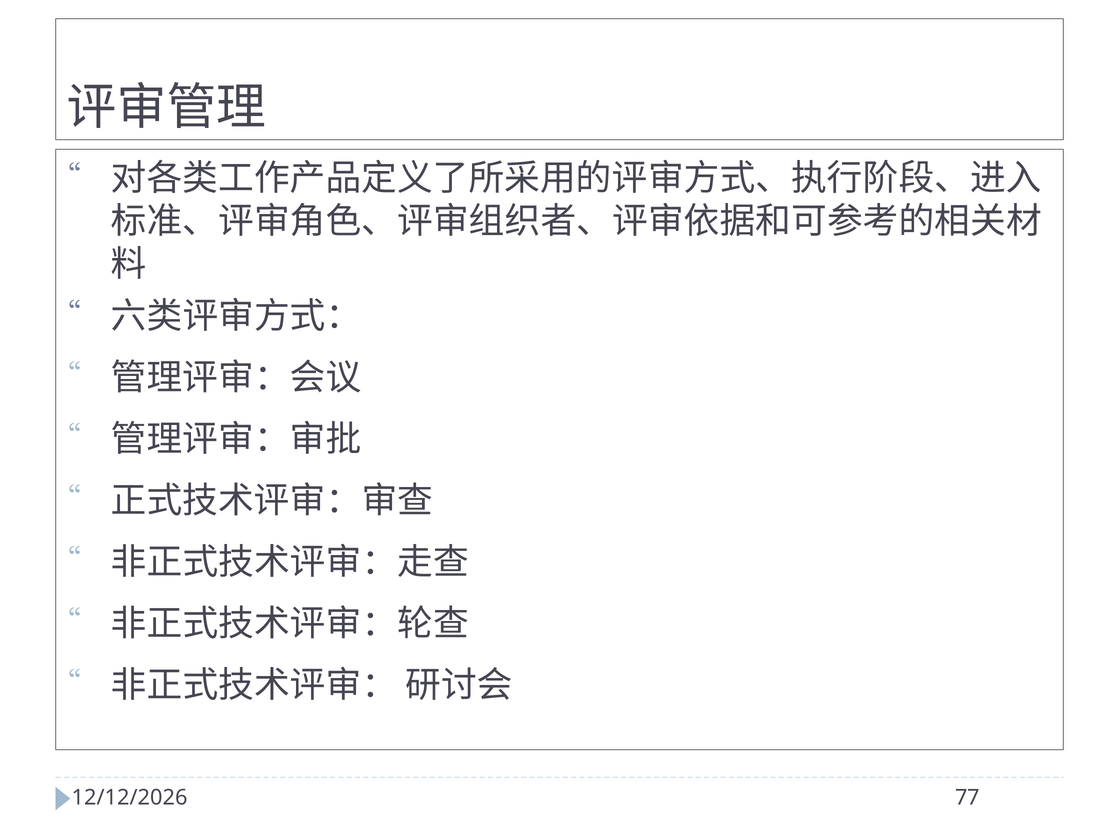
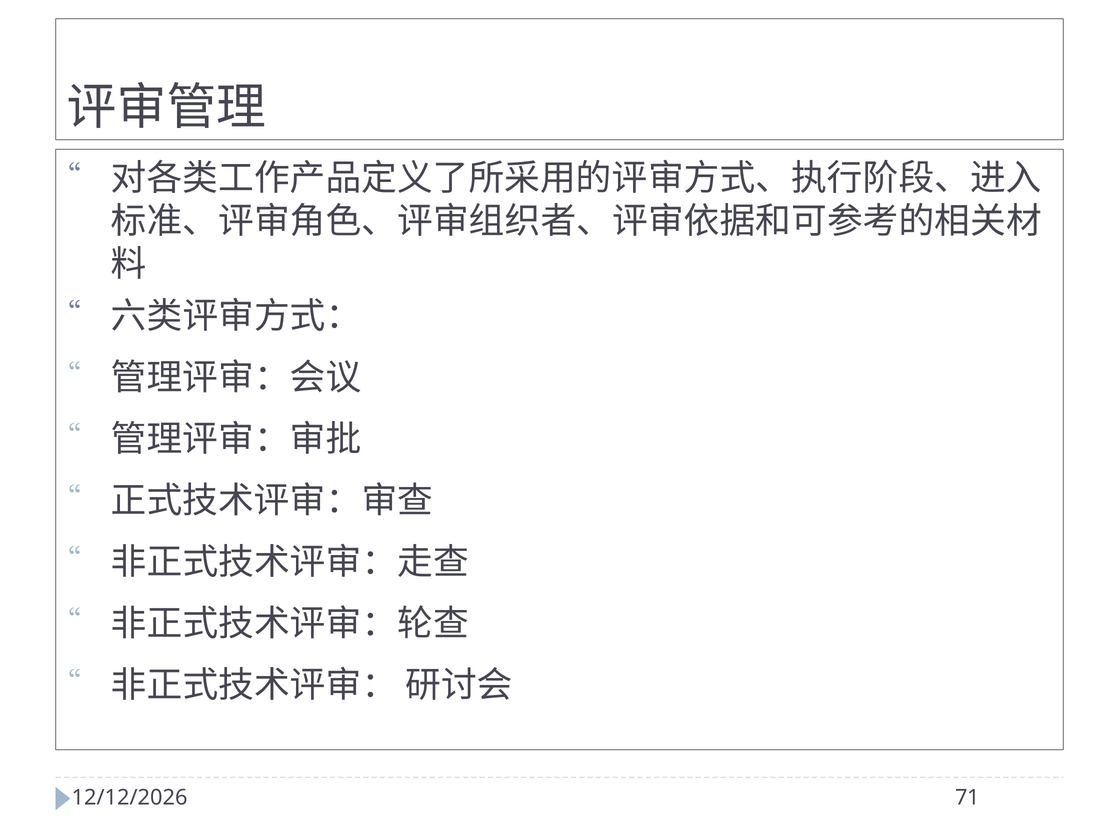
77: 77 -> 71 (968, 798)
